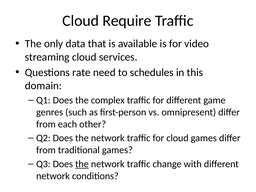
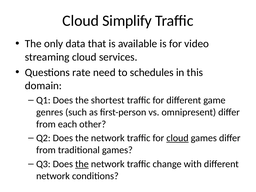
Require: Require -> Simplify (127, 21)
complex: complex -> shortest (108, 100)
cloud underline: none -> present (177, 138)
